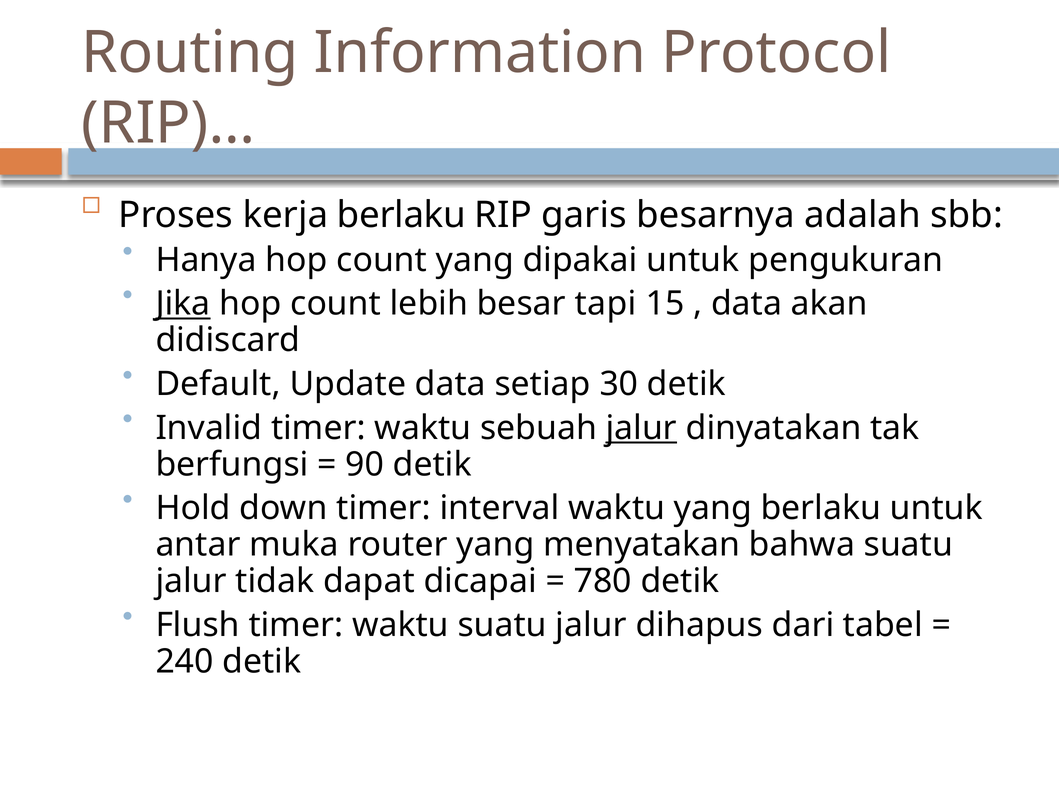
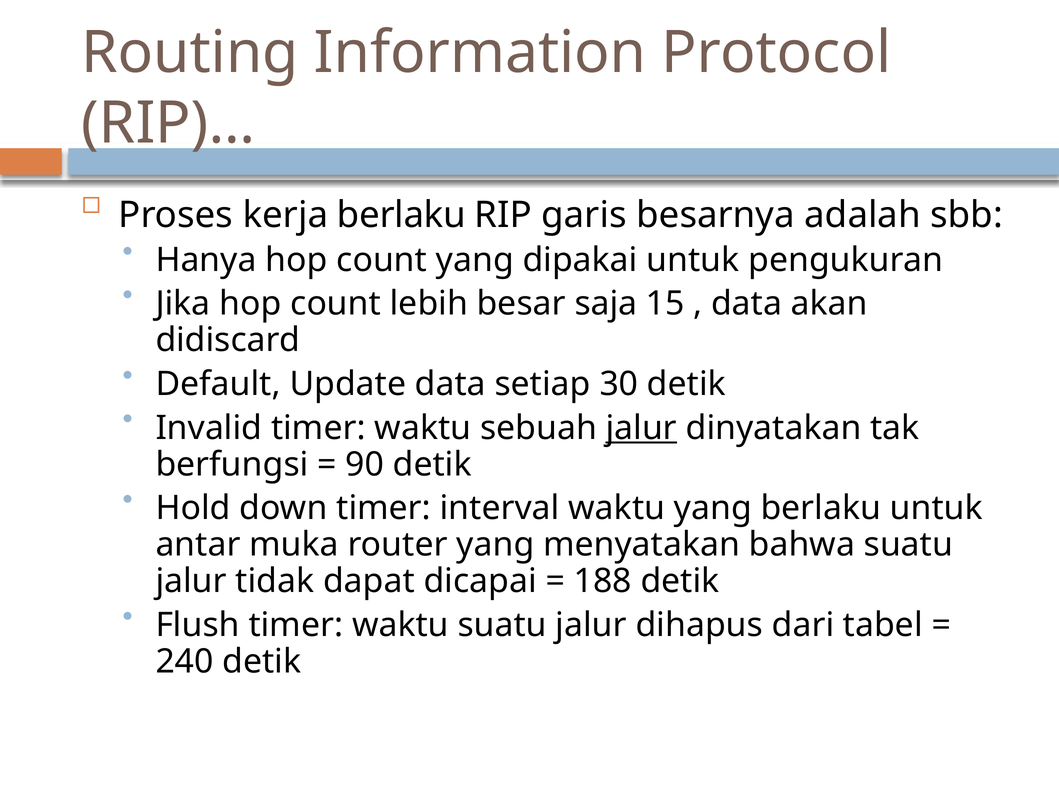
Jika underline: present -> none (183, 304)
tapi: tapi -> saja (606, 304)
780: 780 -> 188 (603, 581)
